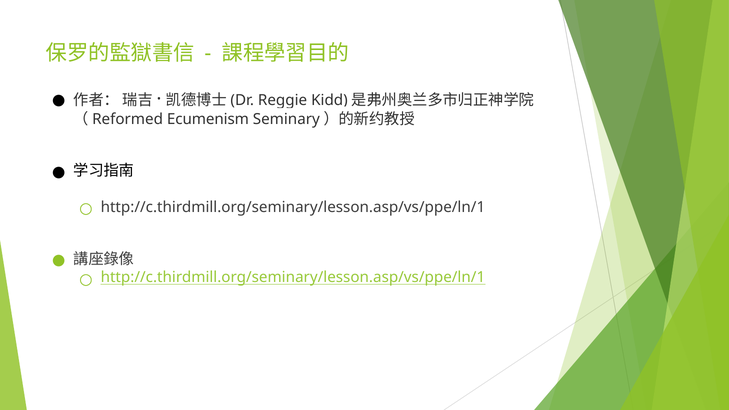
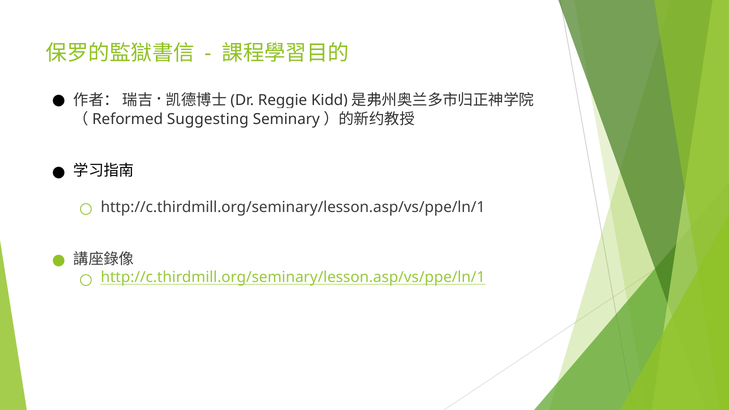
Ecumenism: Ecumenism -> Suggesting (208, 119)
